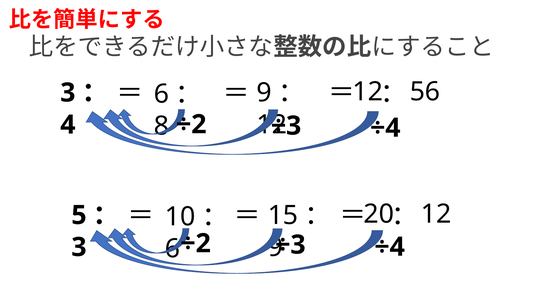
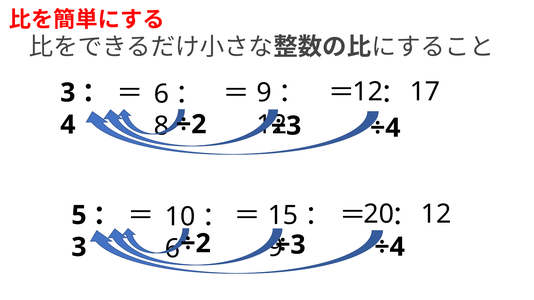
56: 56 -> 17 (425, 92)
